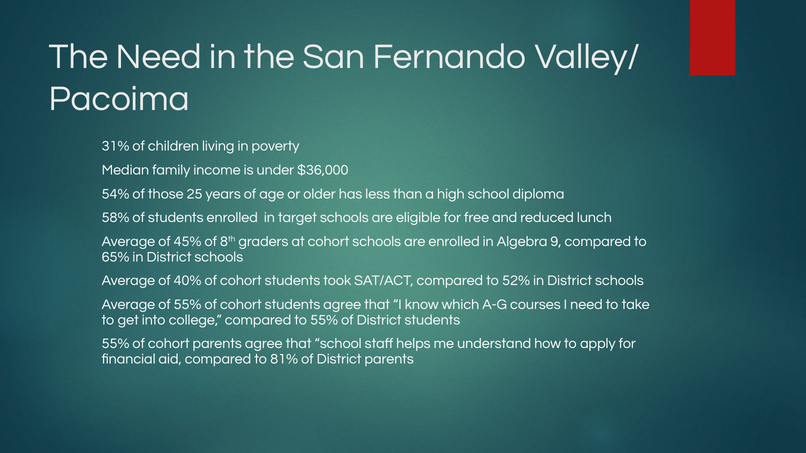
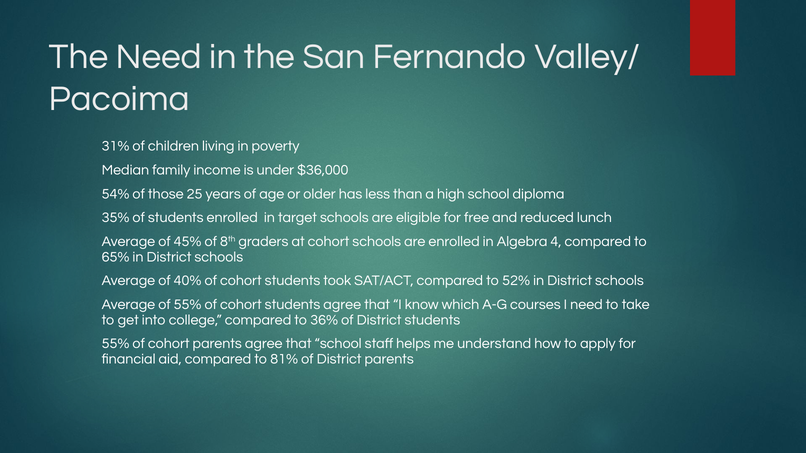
58%: 58% -> 35% (116, 218)
9: 9 -> 4 (556, 242)
to 55%: 55% -> 36% (324, 320)
